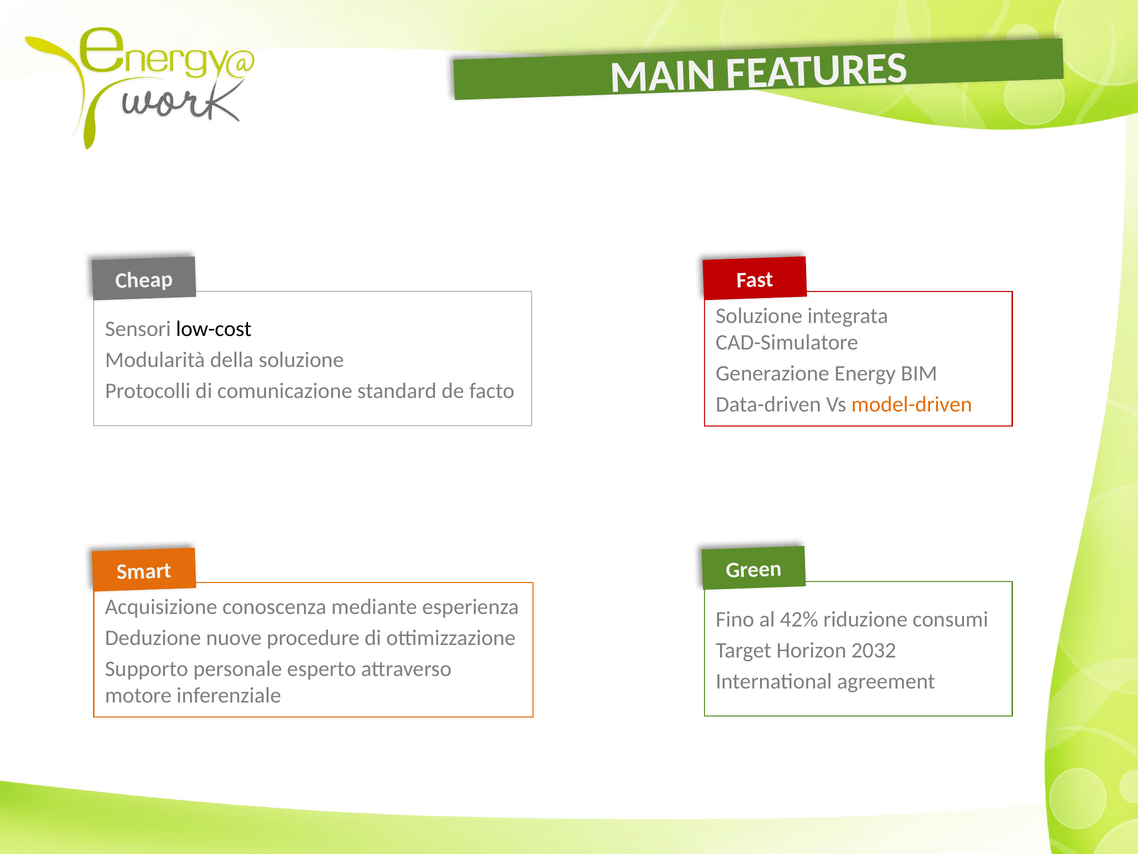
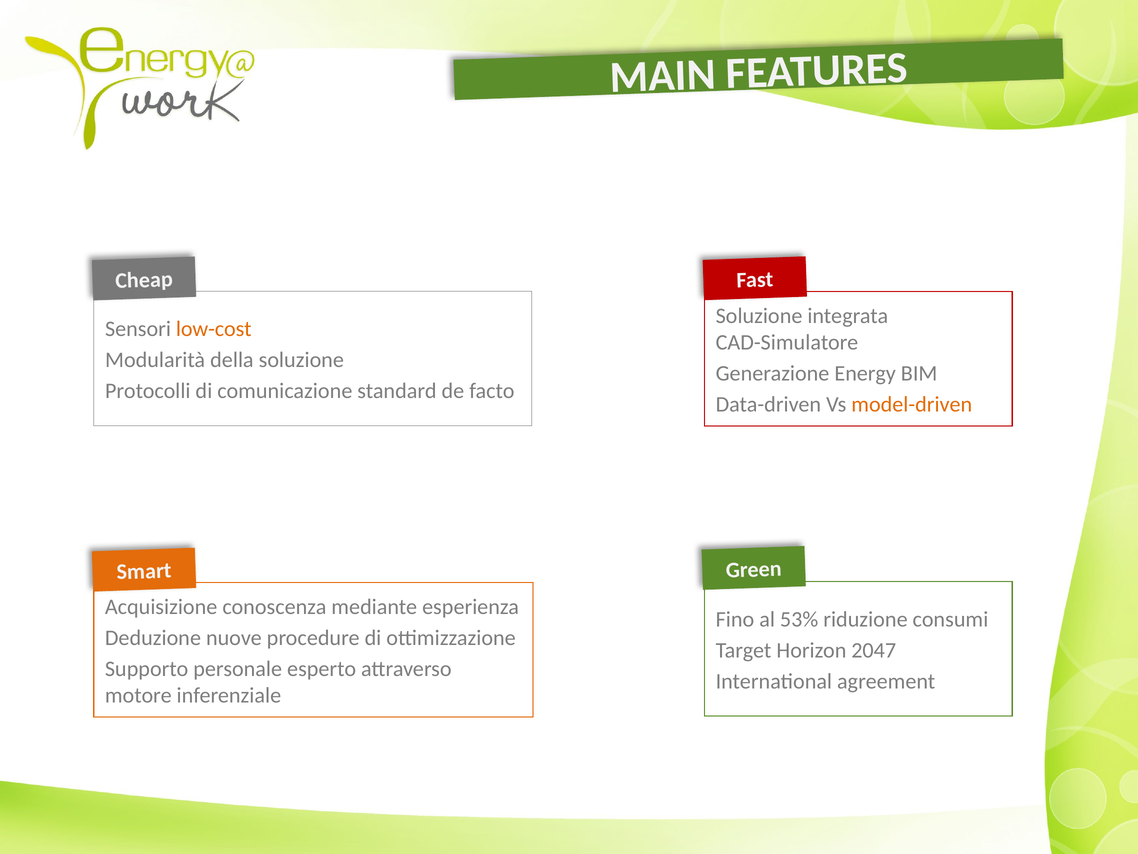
low-cost colour: black -> orange (214, 329)
42%: 42% -> 53% (799, 619)
2032: 2032 -> 2047 (874, 650)
